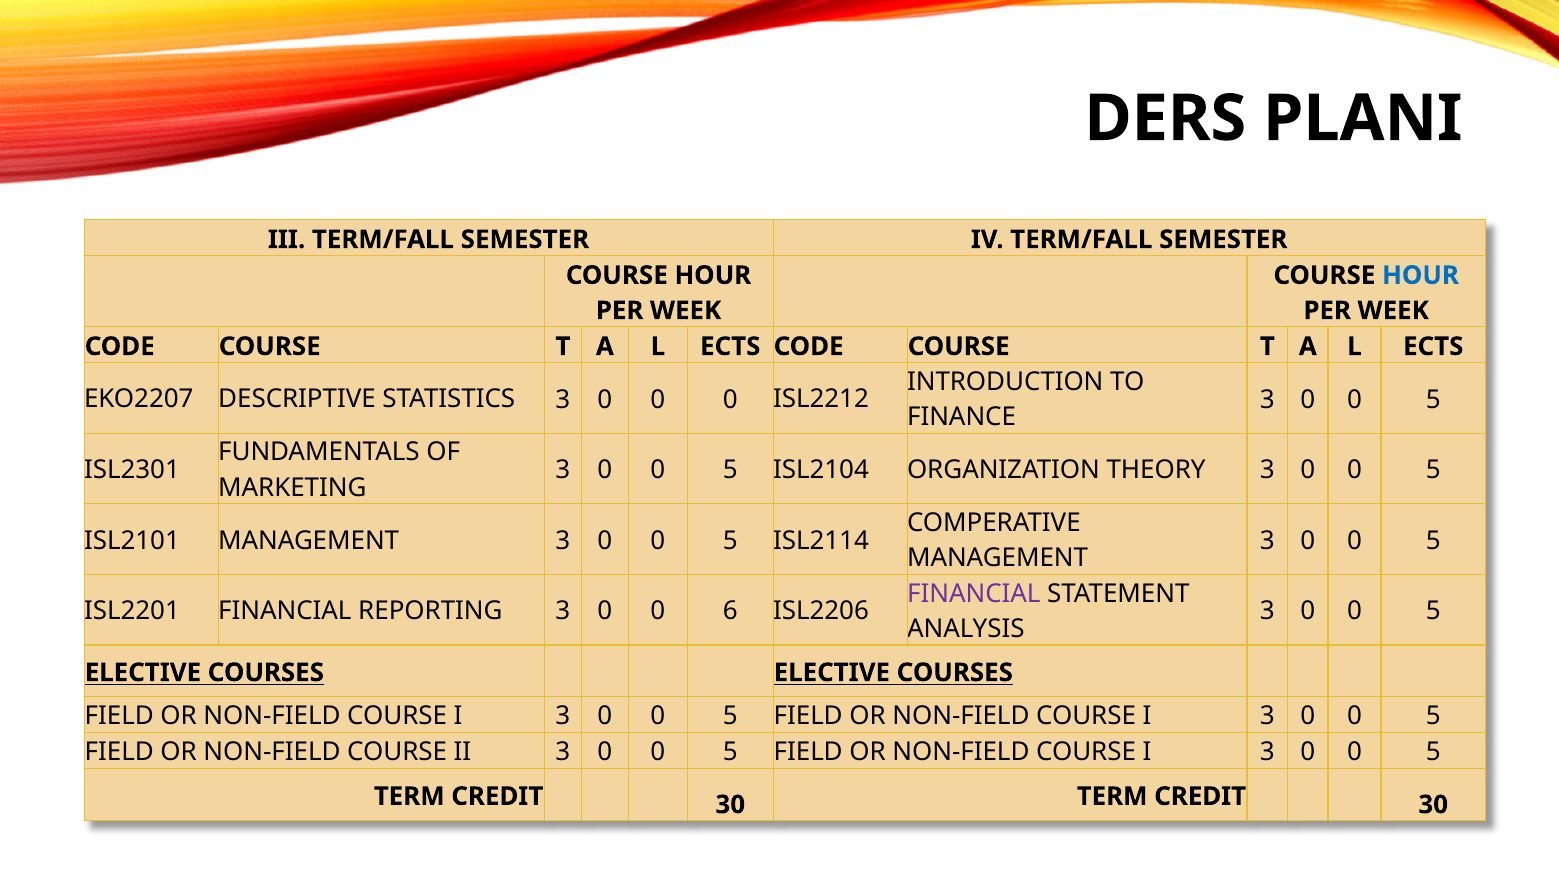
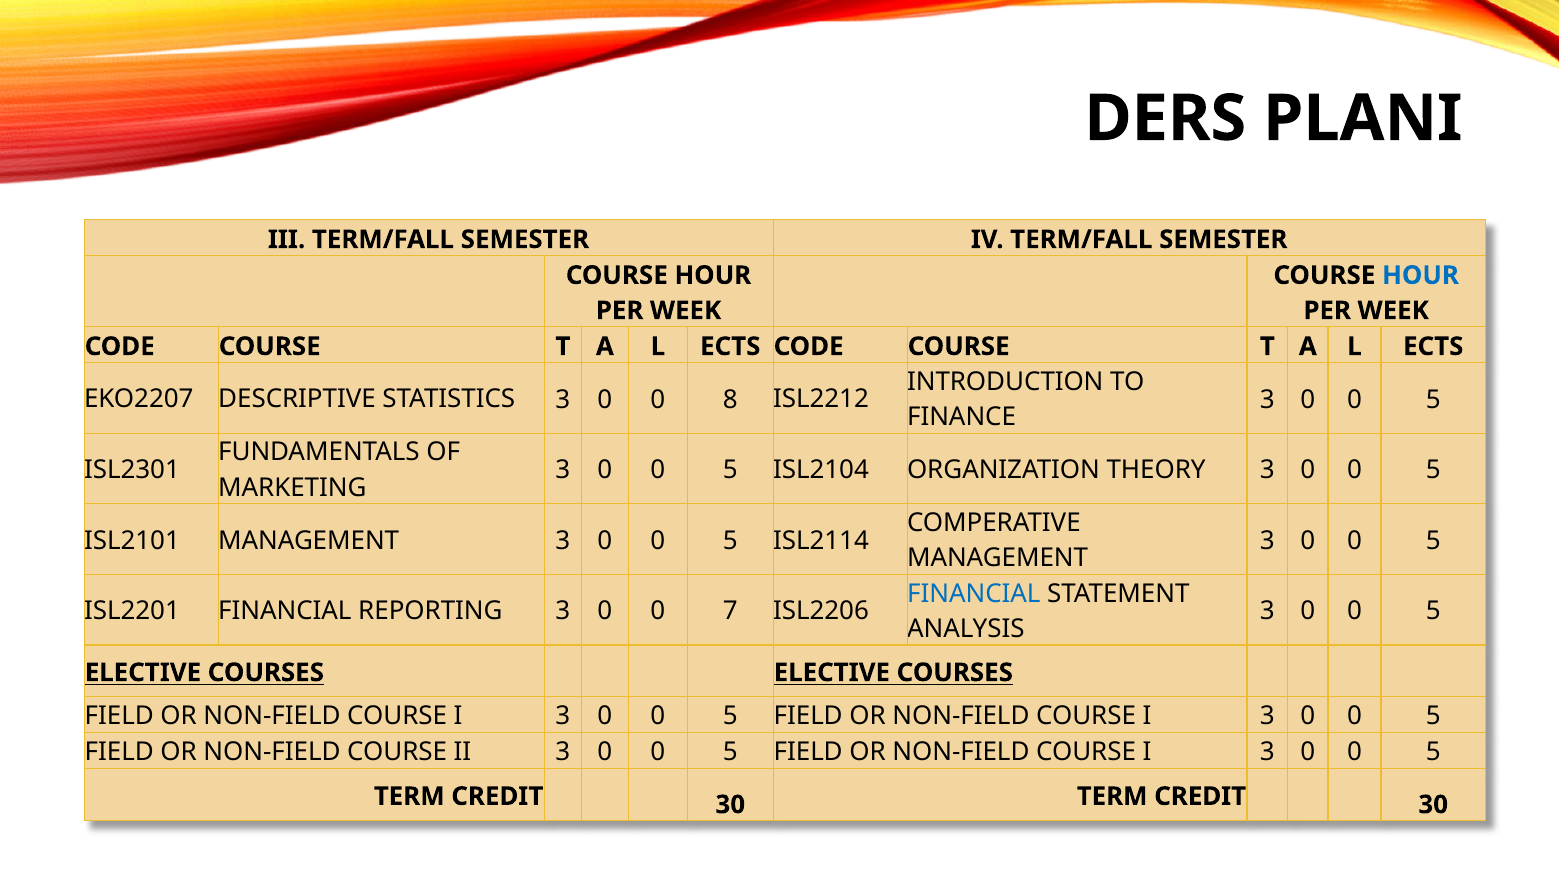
0 0 0: 0 -> 8 (730, 400)
FINANCIAL colour: purple -> blue (974, 593)
6: 6 -> 7 (730, 611)
